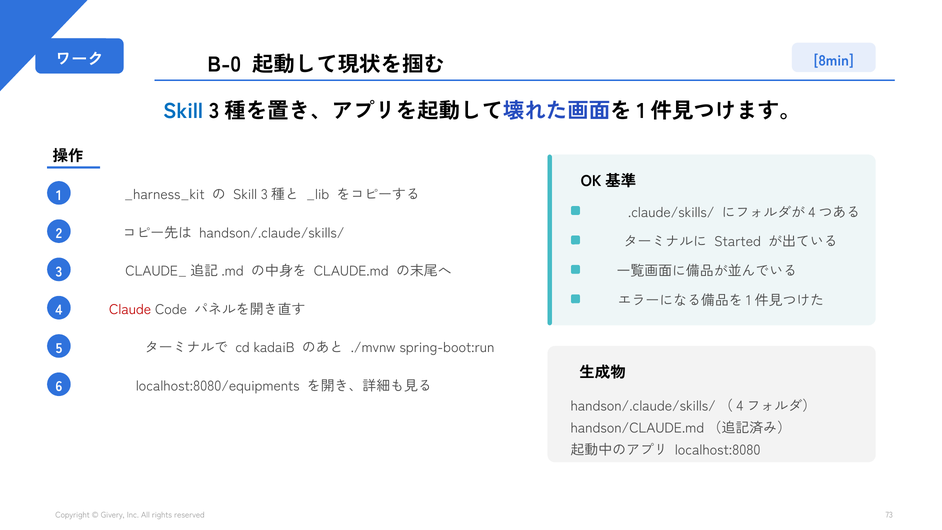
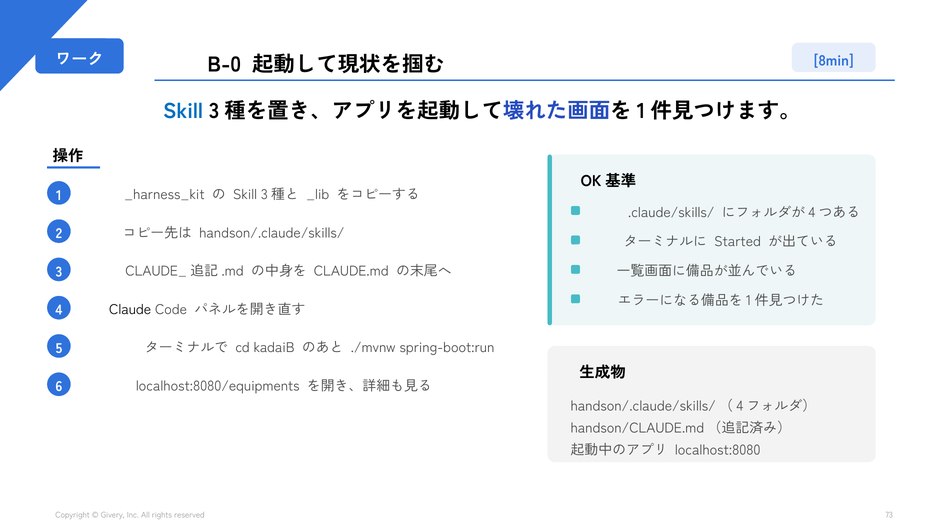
Claude colour: red -> black (130, 309)
